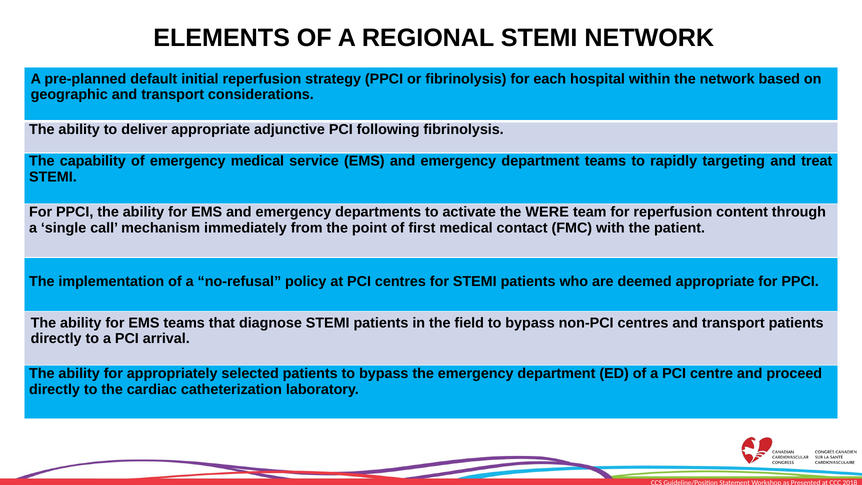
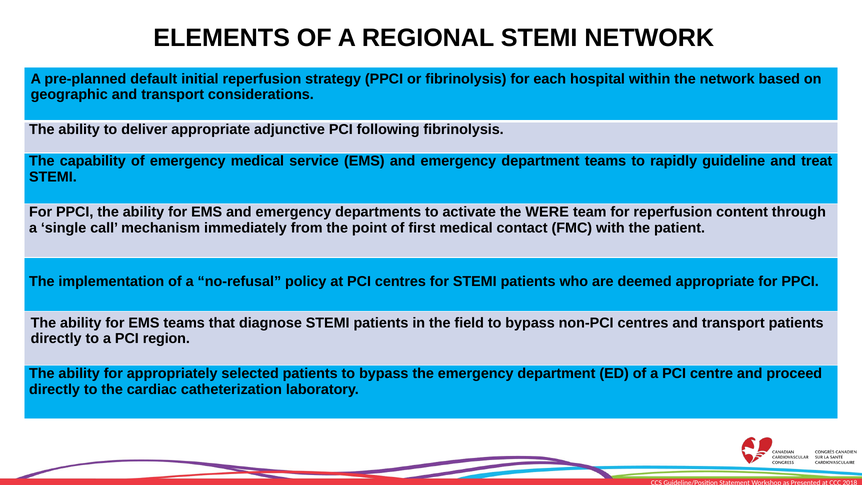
targeting: targeting -> guideline (734, 161)
arrival: arrival -> region (166, 339)
